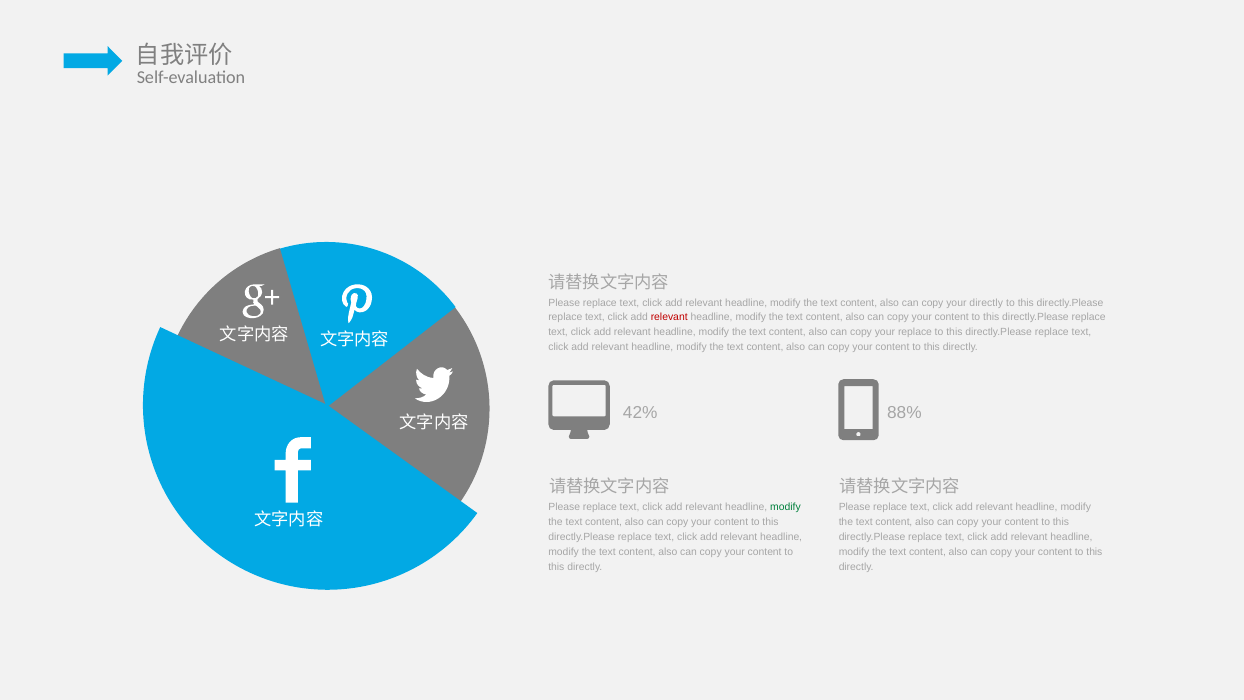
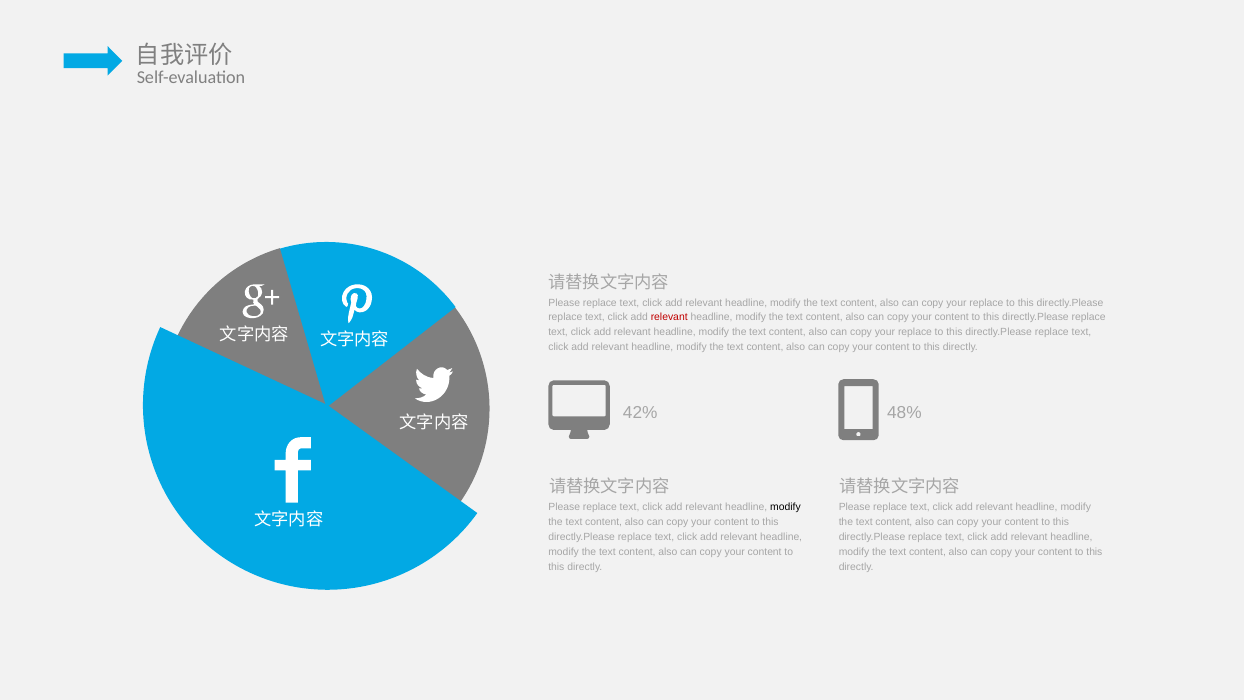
directly: directly -> replace (986, 302)
88%: 88% -> 48% (904, 413)
modify colour: green -> black (785, 507)
